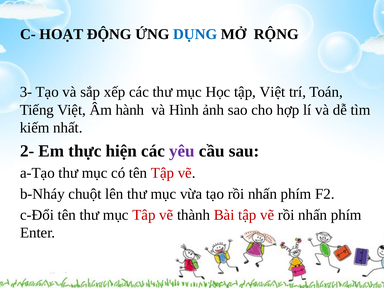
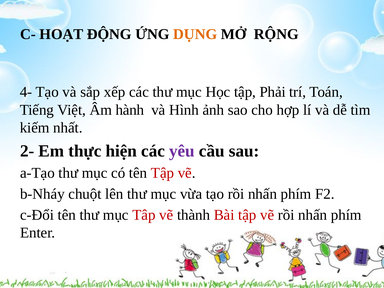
DỤNG colour: blue -> orange (195, 34)
3-: 3- -> 4- (26, 92)
tập Việt: Việt -> Phải (273, 92)
